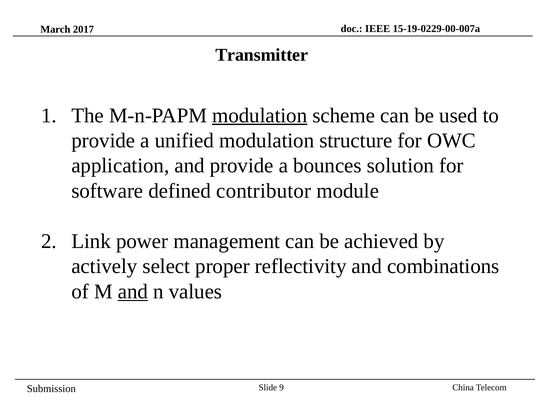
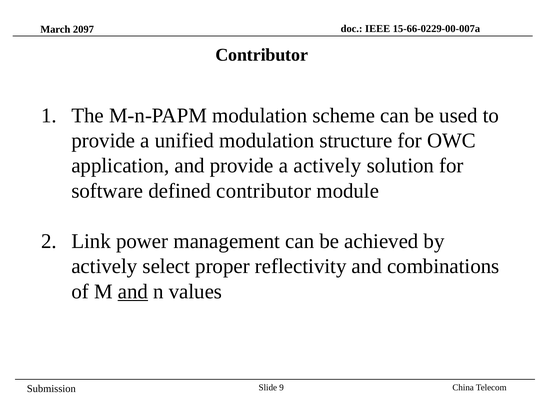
2017: 2017 -> 2097 (83, 29)
15-19-0229-00-007a: 15-19-0229-00-007a -> 15-66-0229-00-007a (436, 29)
Transmitter: Transmitter -> Contributor (262, 55)
modulation underline: present -> none (260, 115)
a bounces: bounces -> actively (327, 166)
